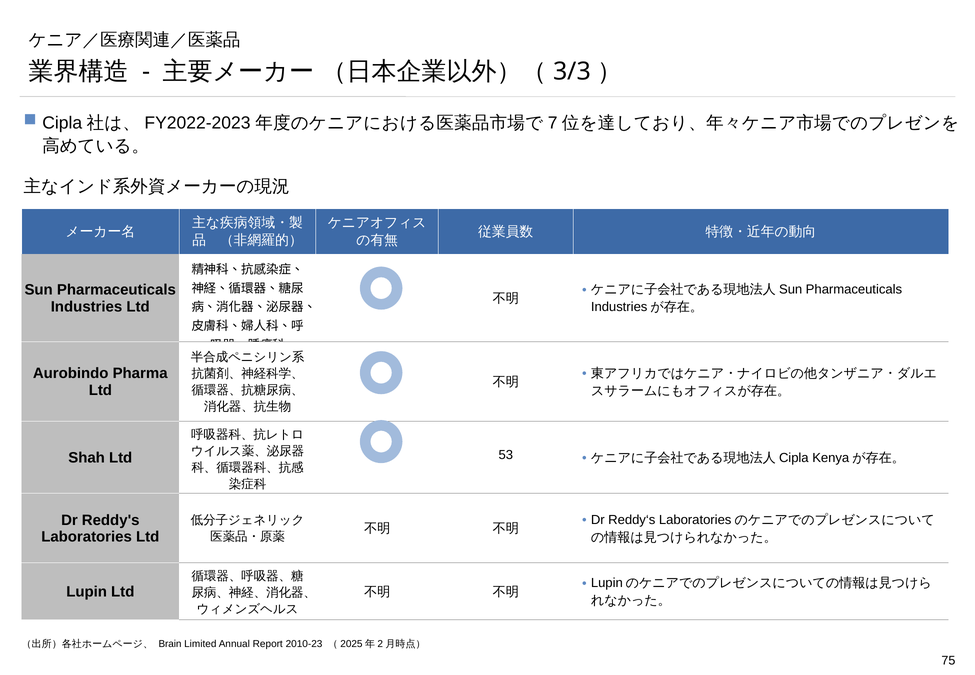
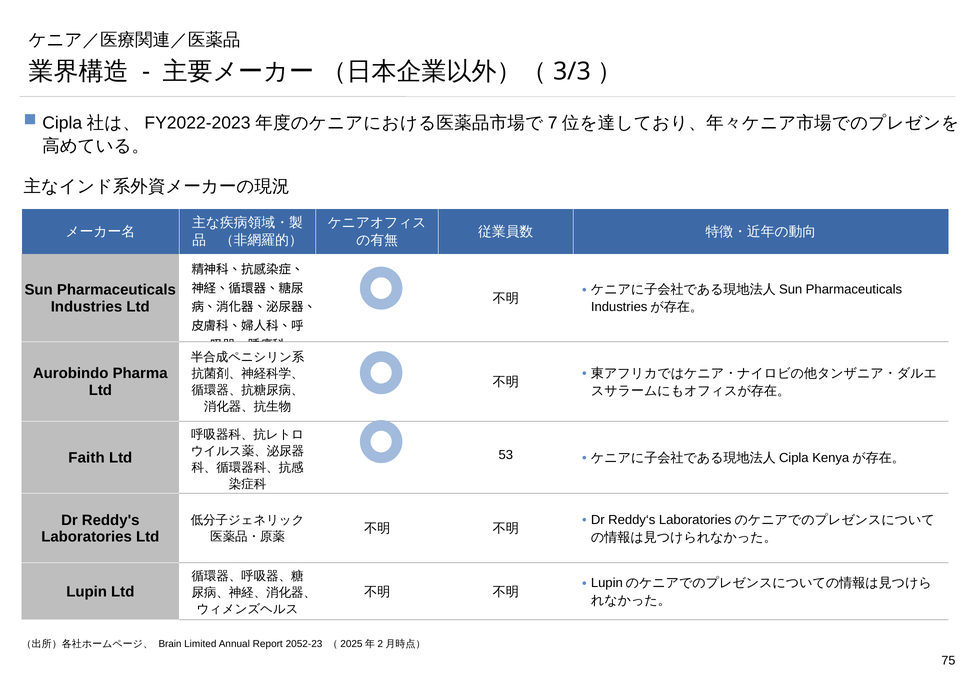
Shah: Shah -> Faith (87, 458)
2010-23: 2010-23 -> 2052-23 (304, 644)
